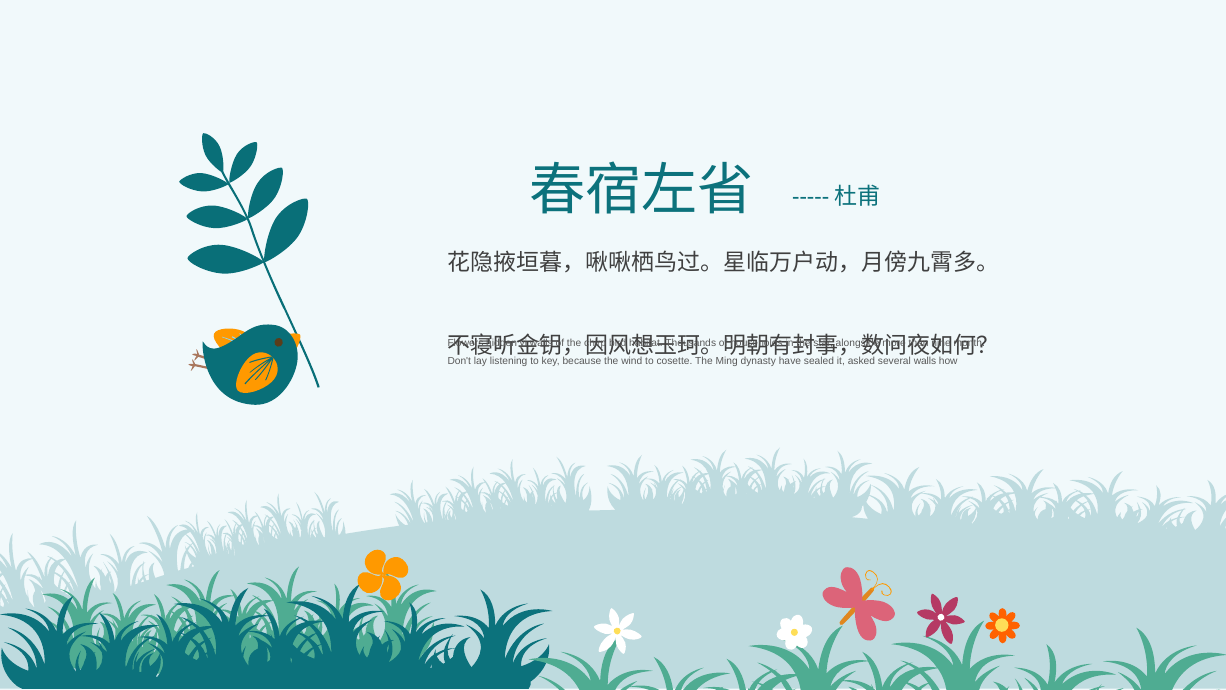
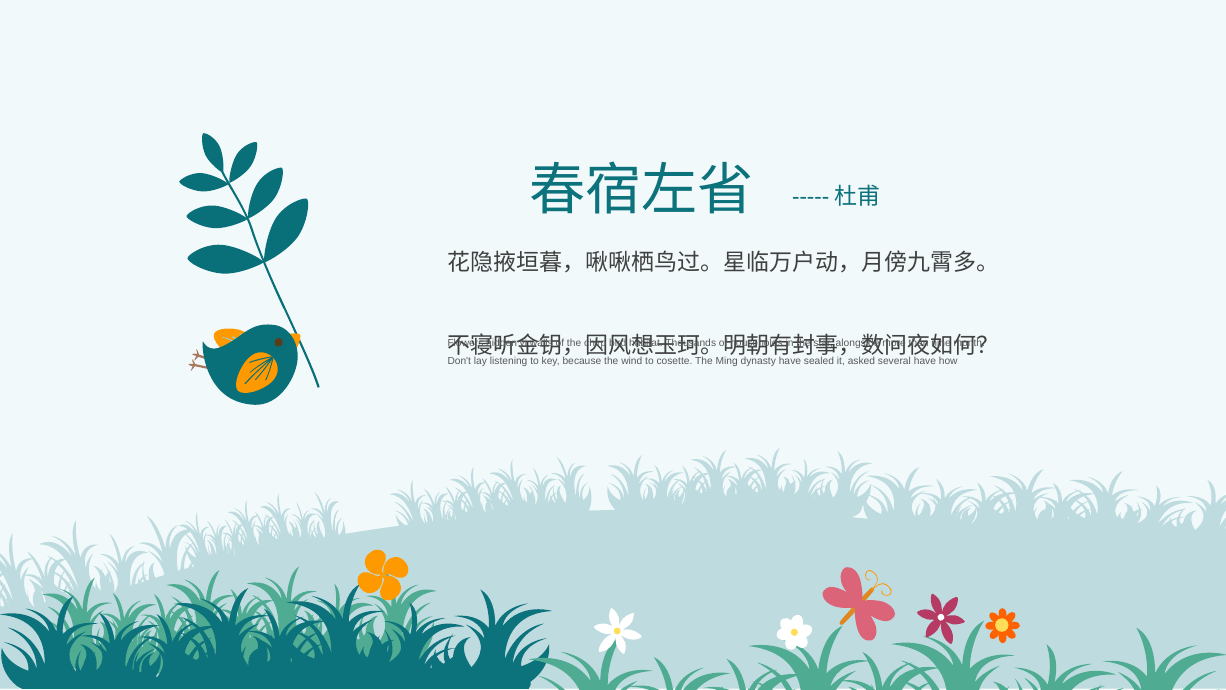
several walls: walls -> have (925, 361)
